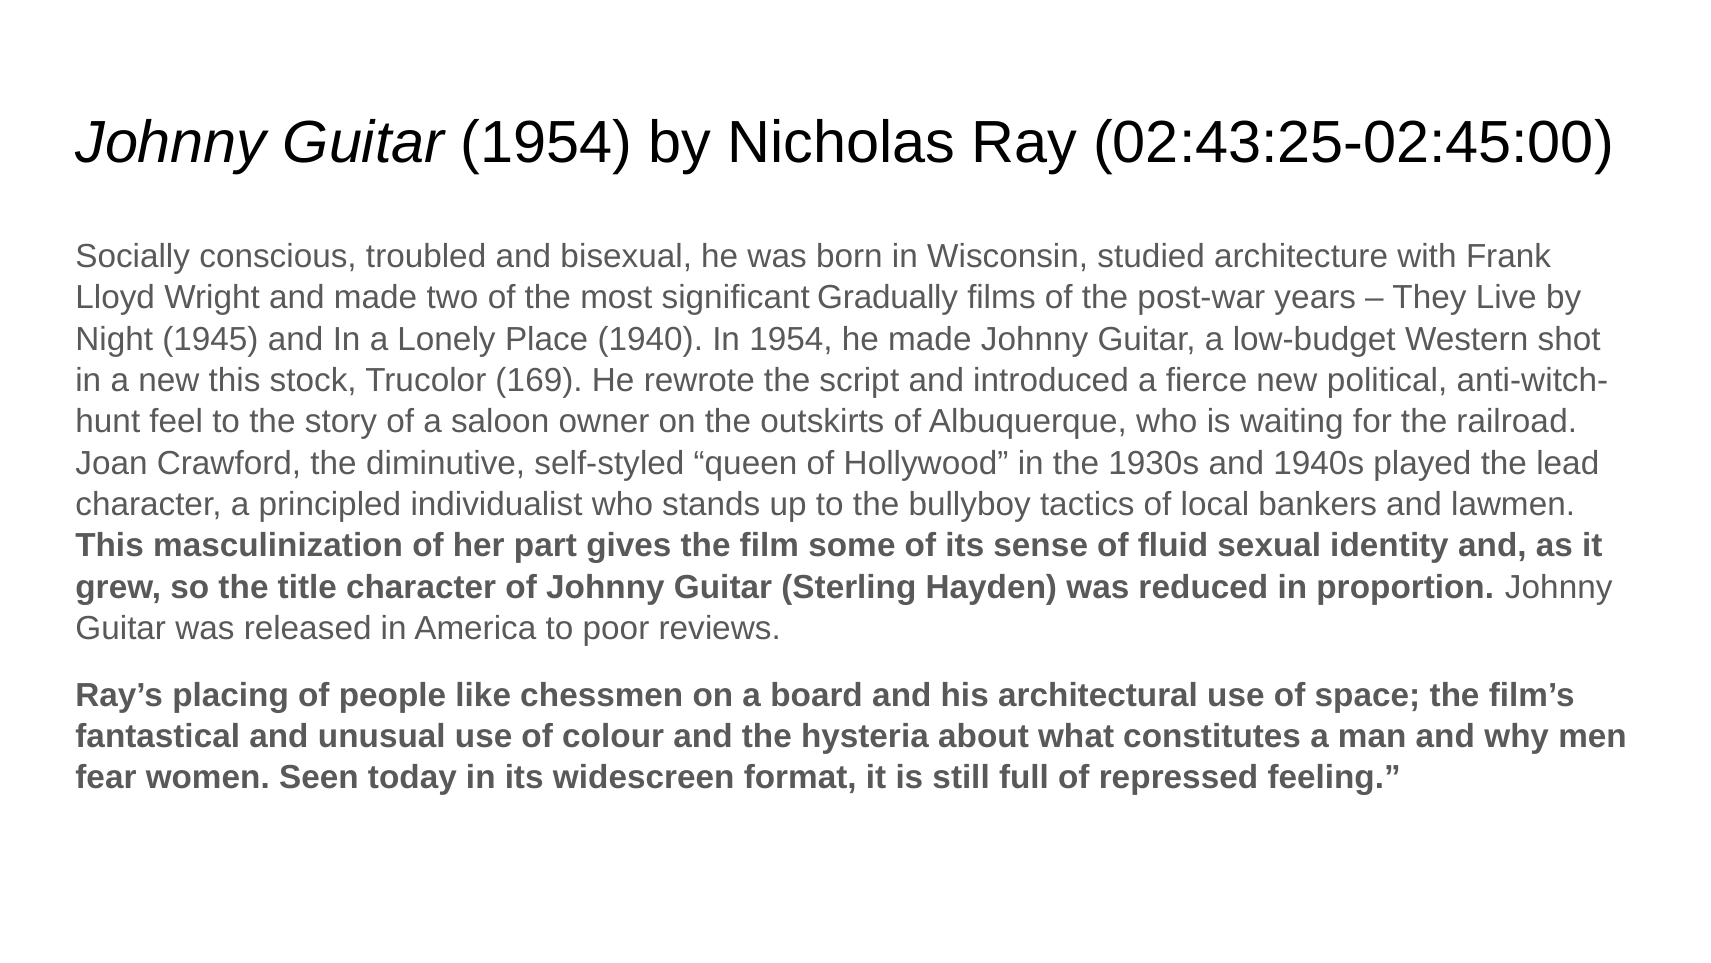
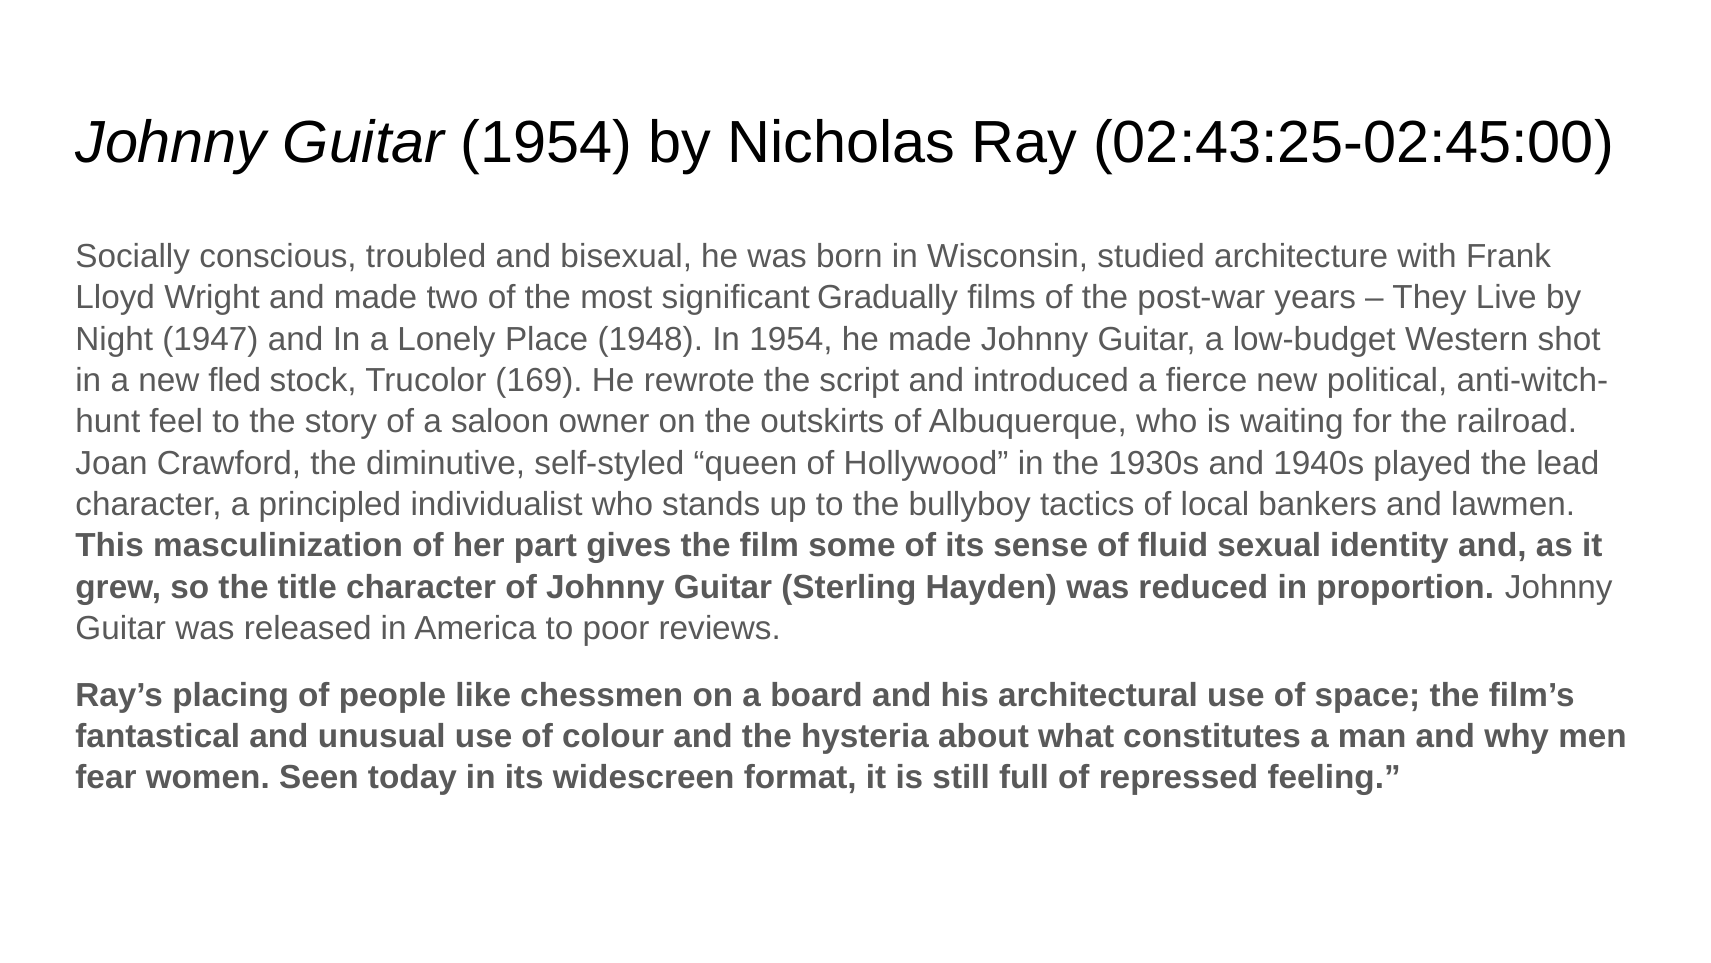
1945: 1945 -> 1947 (210, 339)
1940: 1940 -> 1948 (650, 339)
new this: this -> fled (235, 380)
